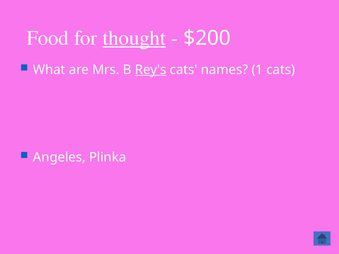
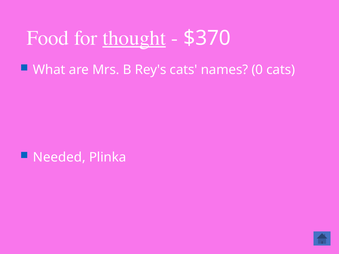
$200: $200 -> $370 (207, 38)
Rey's underline: present -> none (151, 70)
1: 1 -> 0 (257, 70)
Angeles: Angeles -> Needed (59, 157)
